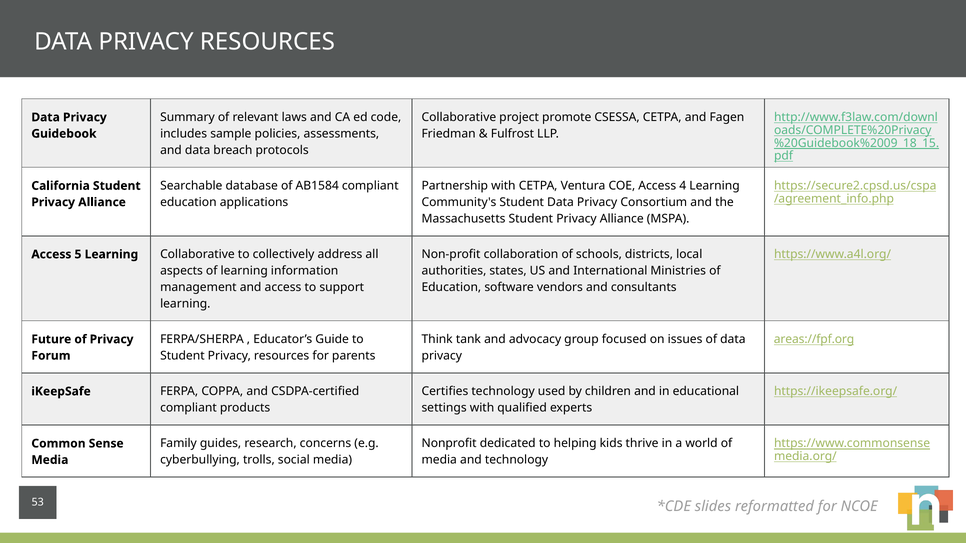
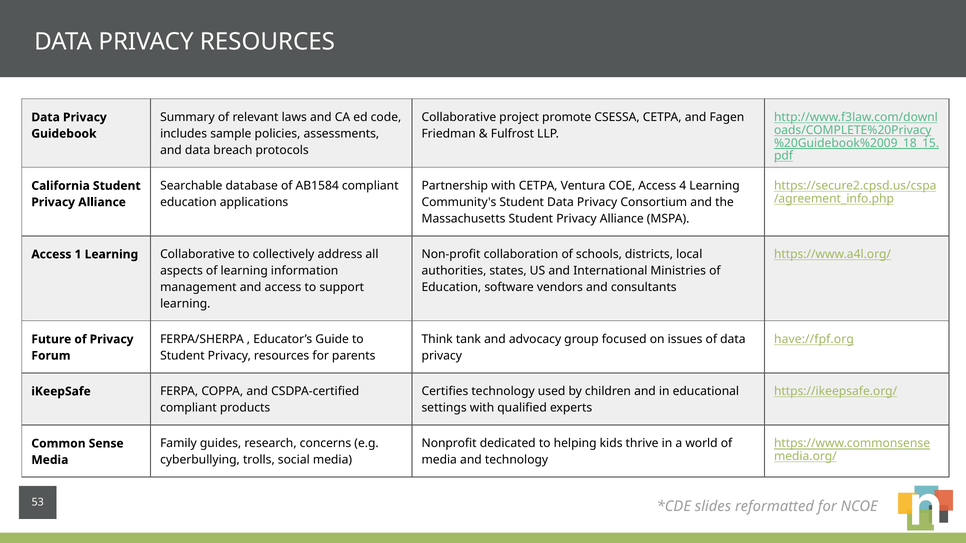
5: 5 -> 1 (78, 255)
areas://fpf.org: areas://fpf.org -> have://fpf.org (814, 340)
